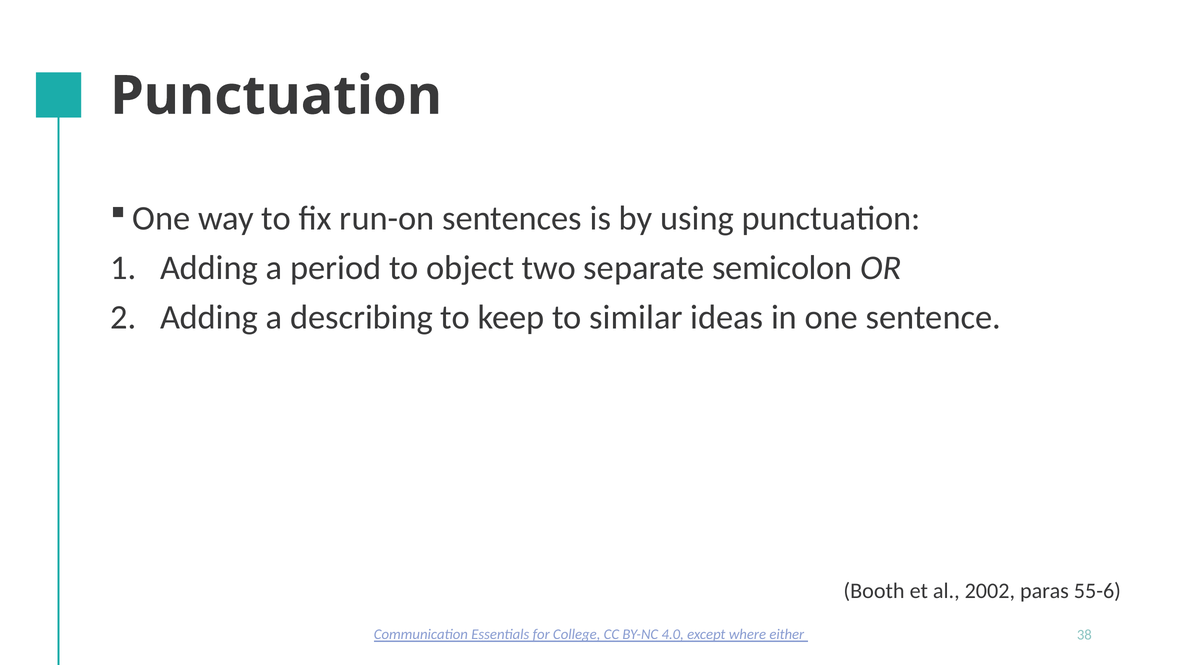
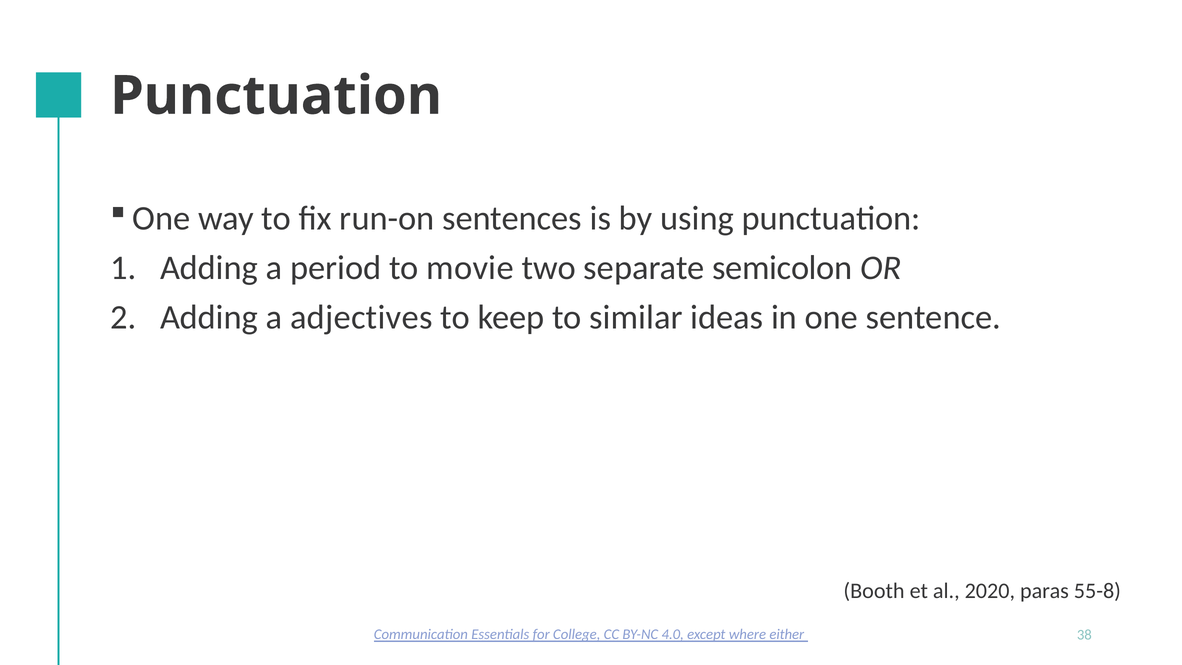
object: object -> movie (470, 268)
describing: describing -> adjectives (361, 317)
2002: 2002 -> 2020 (990, 591)
55-6: 55-6 -> 55-8 (1097, 591)
